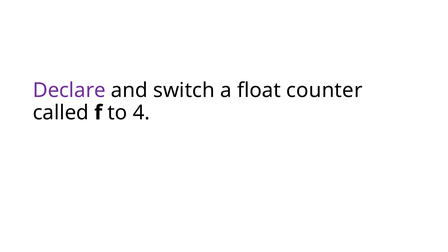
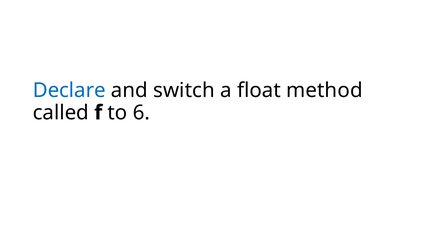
Declare colour: purple -> blue (69, 90)
counter: counter -> method (324, 90)
4: 4 -> 6 (141, 113)
